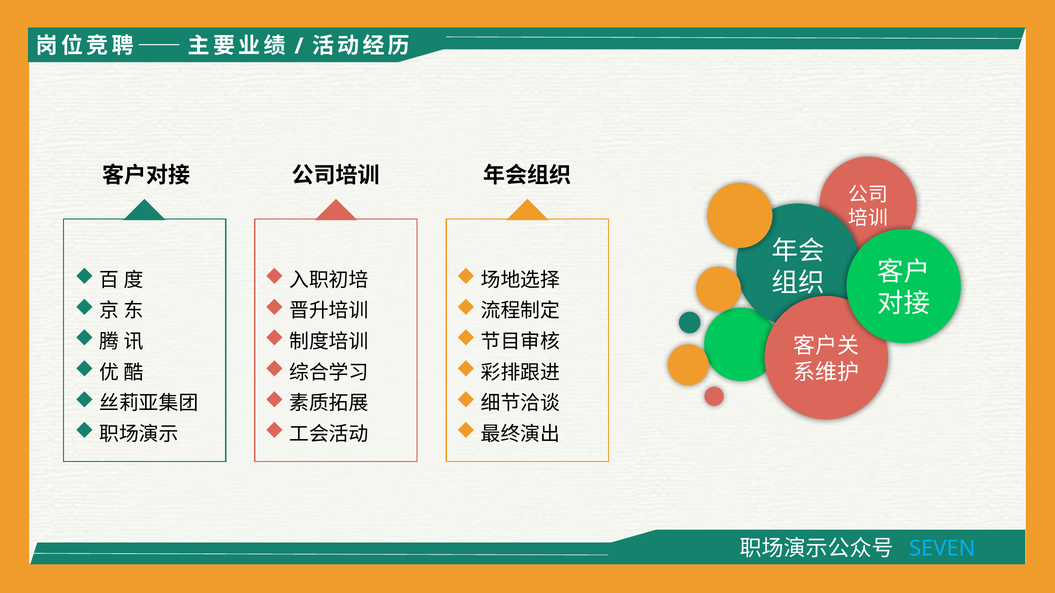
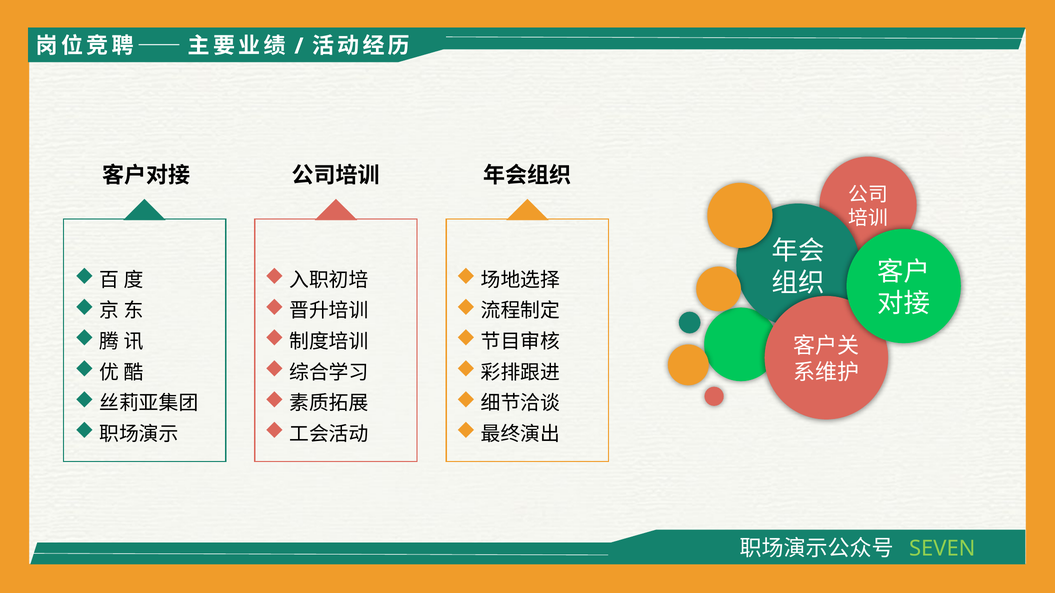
SEVEN colour: light blue -> light green (942, 549)
